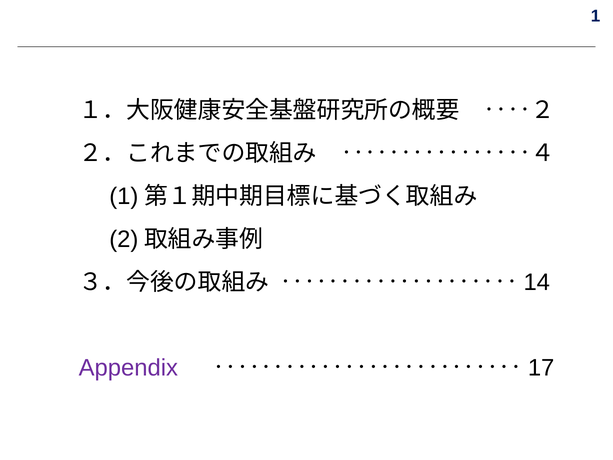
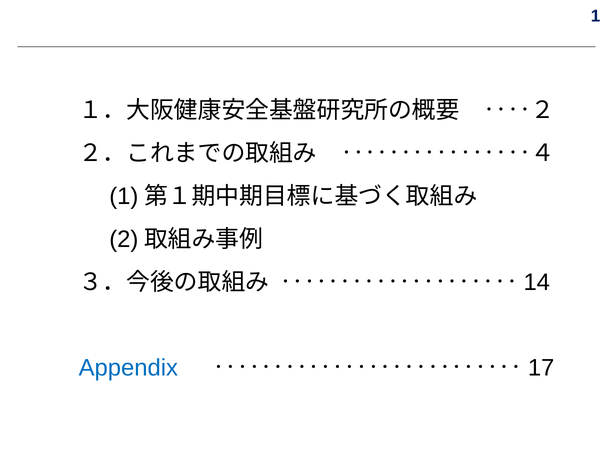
Appendix colour: purple -> blue (128, 368)
